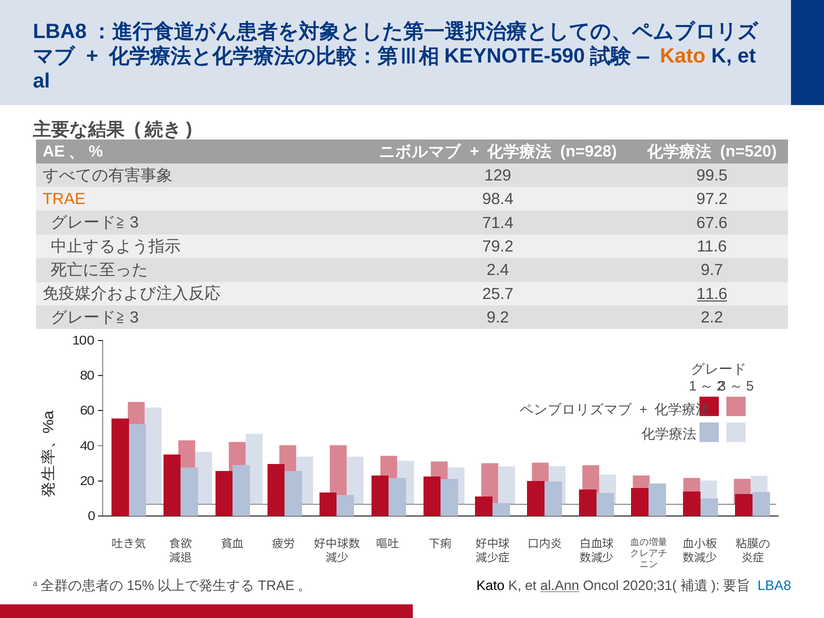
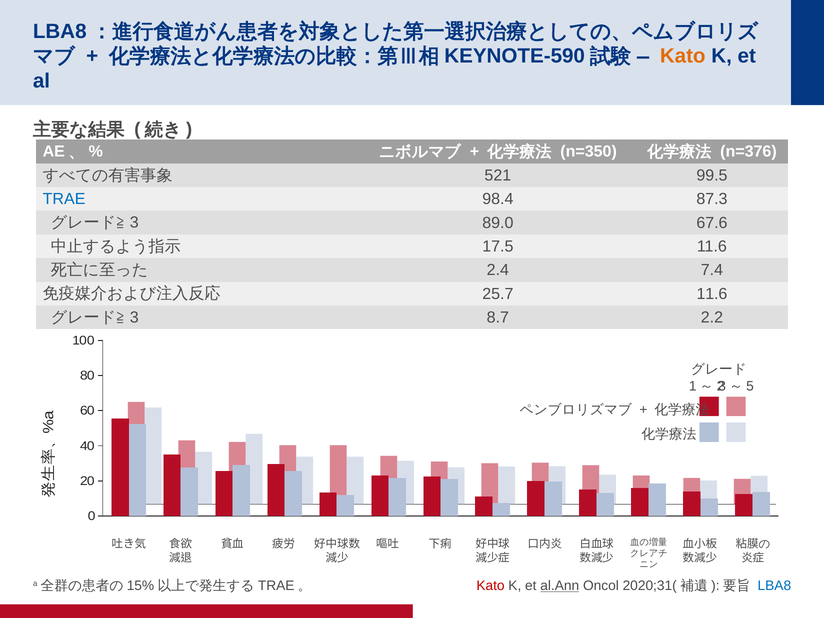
n=928: n=928 -> n=350 (589, 152)
n=520: n=520 -> n=376 (748, 152)
129: 129 -> 521 (498, 175)
TRAE colour: orange -> blue (64, 199)
97.2: 97.2 -> 87.3 (712, 199)
71.4: 71.4 -> 89.0 (498, 223)
79.2: 79.2 -> 17.5 (498, 247)
9.7: 9.7 -> 7.4 (712, 270)
11.6 underline: present -> none (712, 294)
9.2: 9.2 -> 8.7 (498, 318)
Kato colour: black -> red (491, 586)
